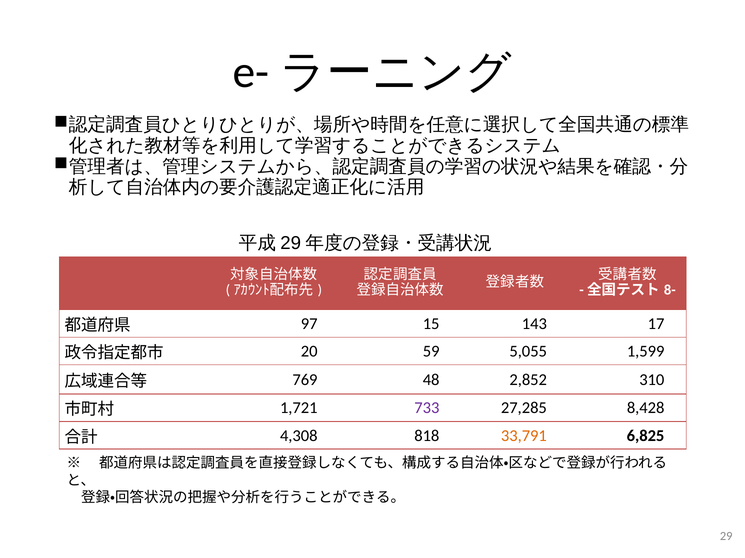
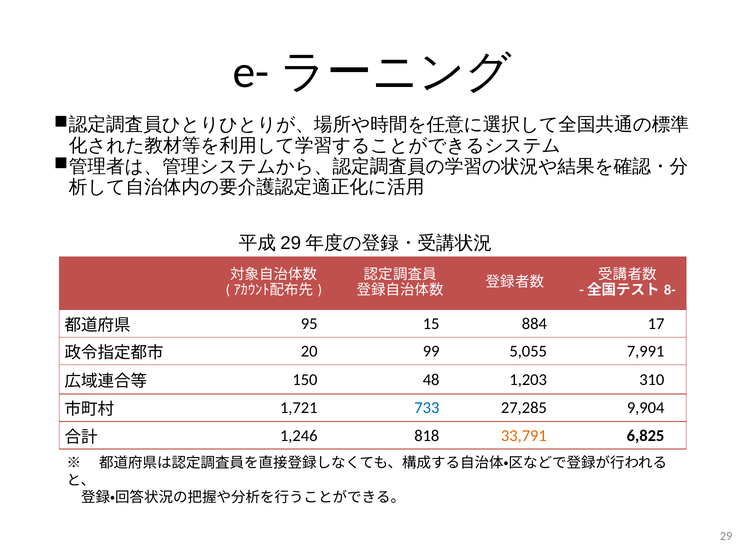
97: 97 -> 95 (309, 324)
143: 143 -> 884 (534, 324)
59: 59 -> 99 (431, 352)
1,599: 1,599 -> 7,991 (646, 352)
769: 769 -> 150 (305, 380)
2,852: 2,852 -> 1,203 (528, 380)
733 colour: purple -> blue (427, 409)
8,428: 8,428 -> 9,904 (646, 409)
4,308: 4,308 -> 1,246 (299, 436)
